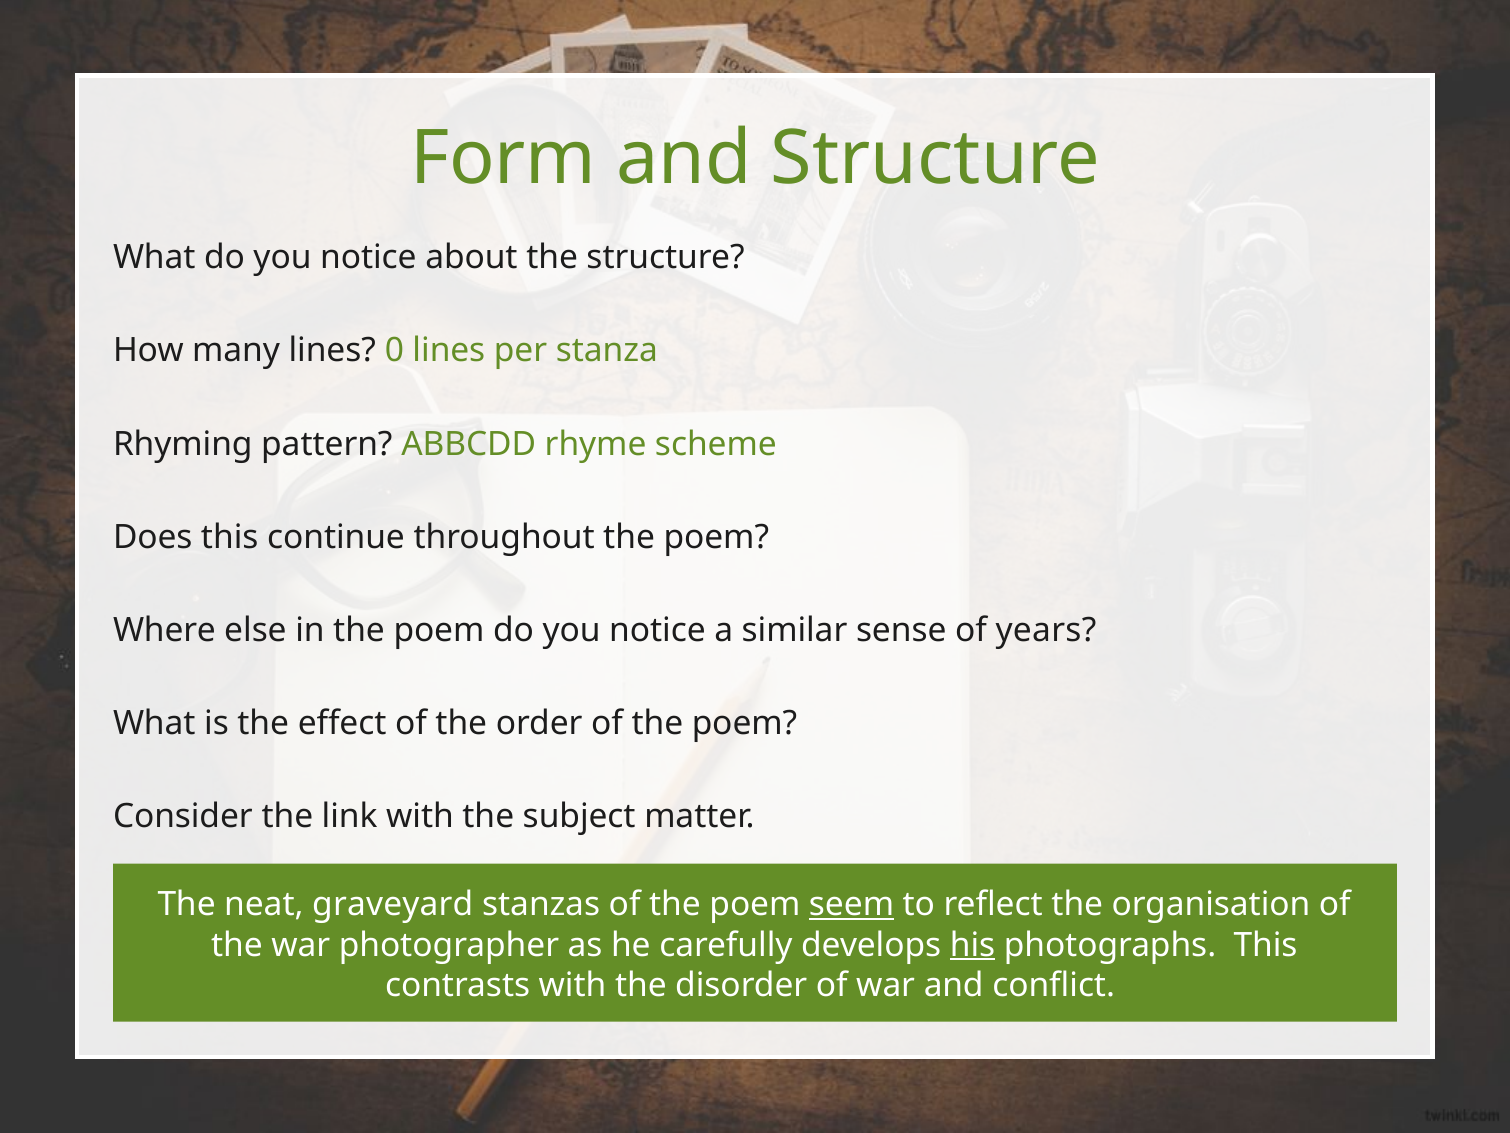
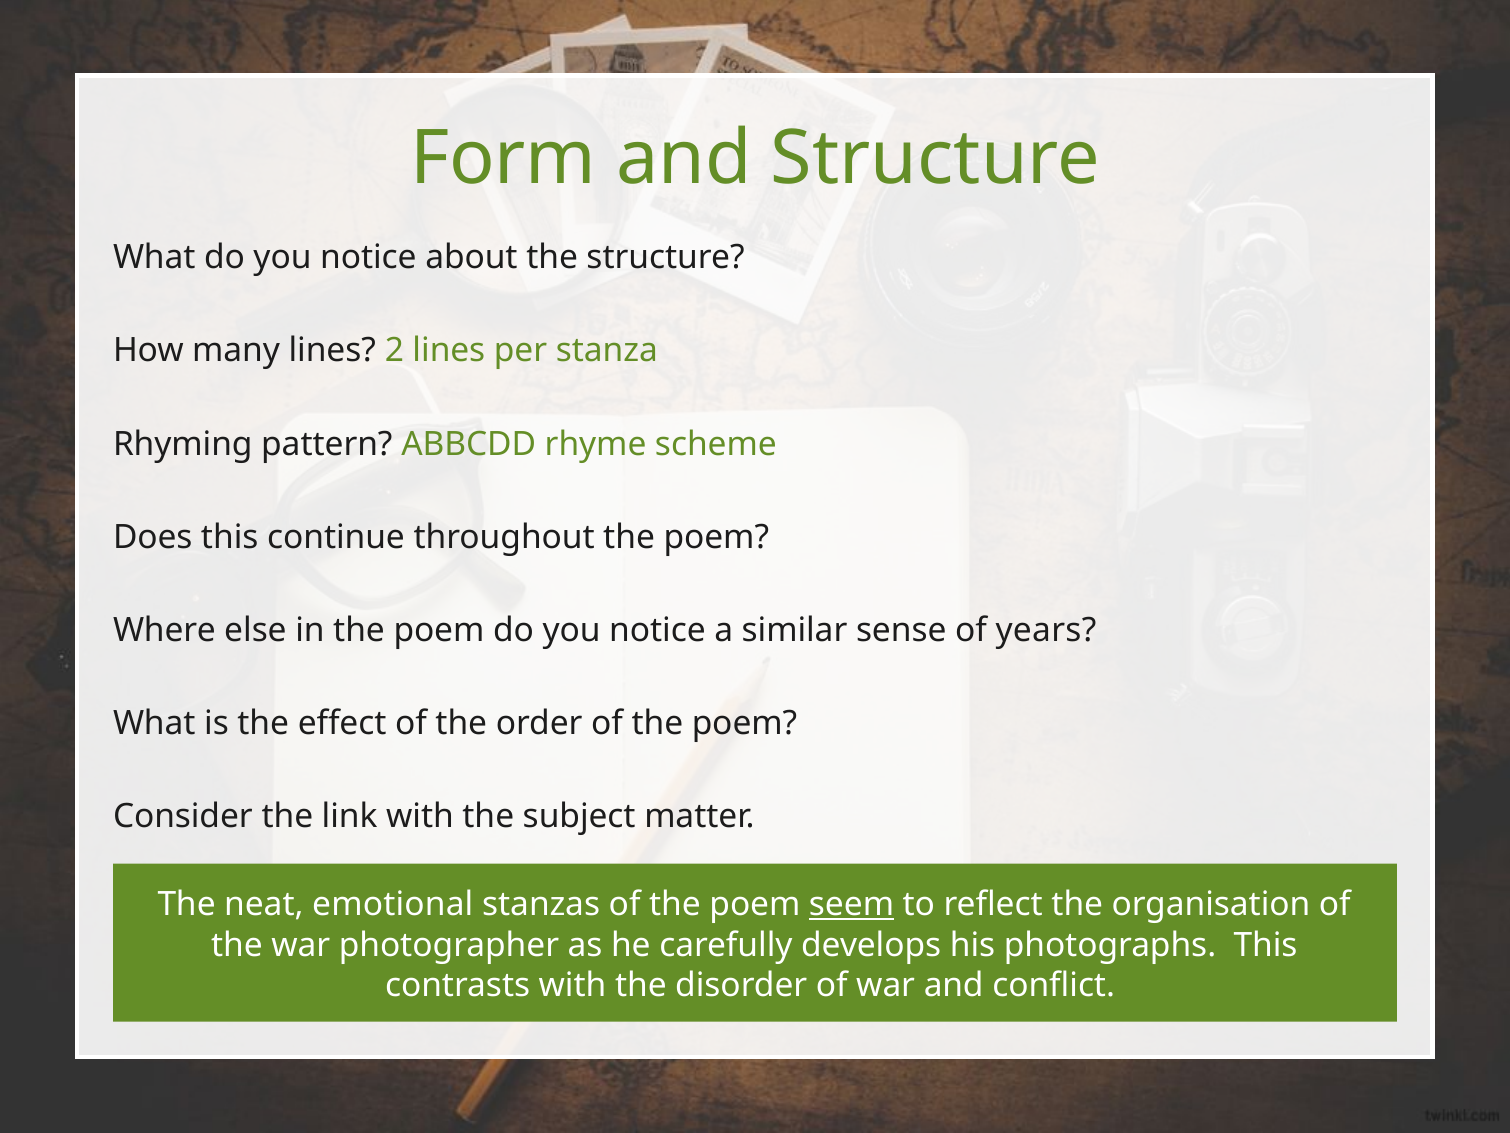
0: 0 -> 2 (394, 351)
graveyard: graveyard -> emotional (393, 904)
his underline: present -> none (973, 945)
